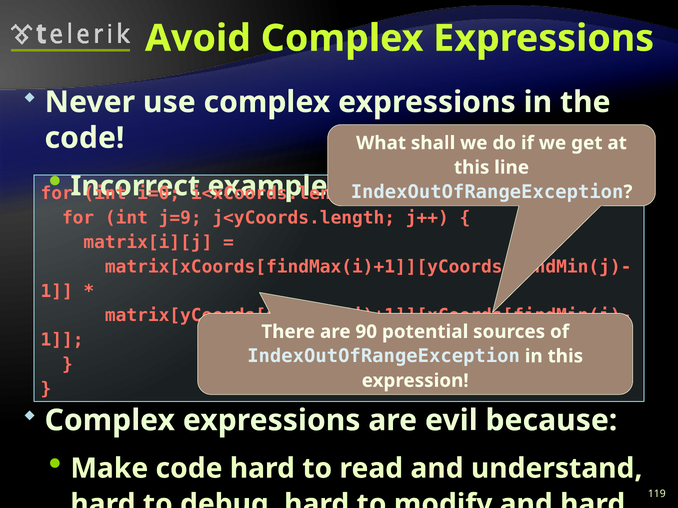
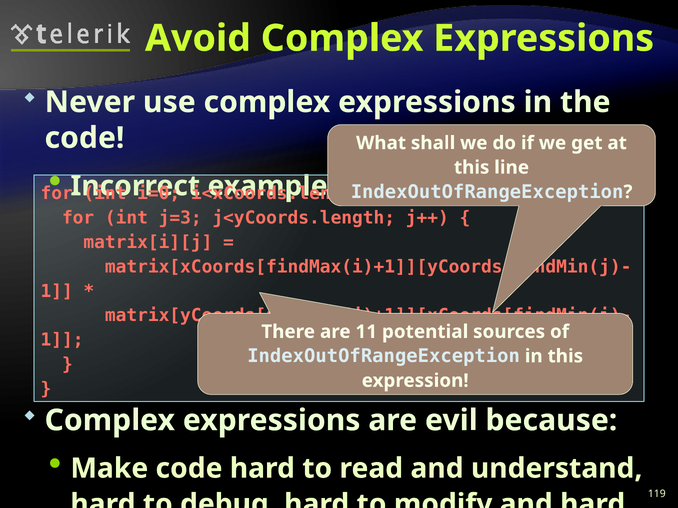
j=9: j=9 -> j=3 (180, 218)
90: 90 -> 11 (366, 332)
